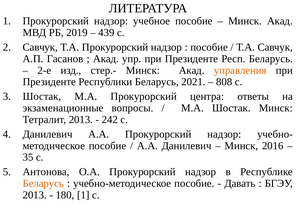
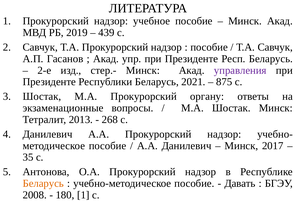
управления colour: orange -> purple (240, 70)
808: 808 -> 875 (224, 82)
центра: центра -> органу (207, 96)
242: 242 -> 268 (110, 120)
2016: 2016 -> 2017 (273, 146)
2013: 2013 -> 2008 (35, 195)
